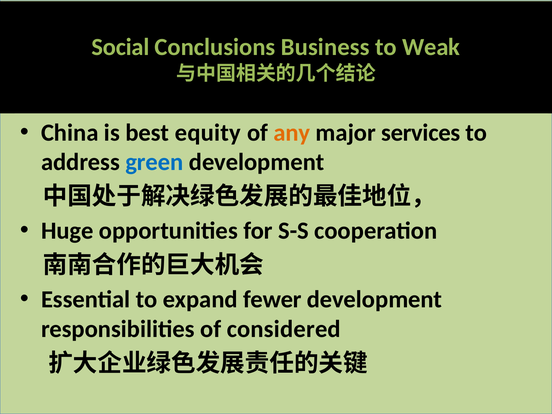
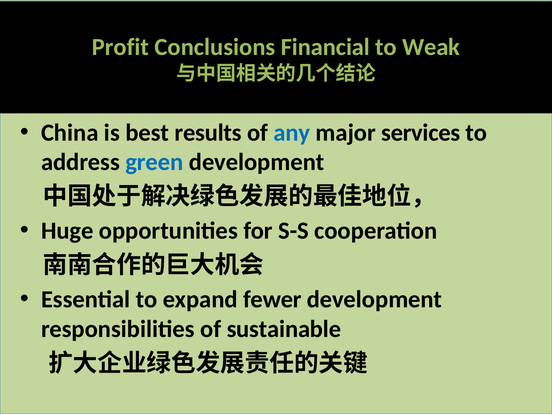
Social: Social -> Profit (120, 47)
Business: Business -> Financial (325, 47)
equity: equity -> results (208, 133)
any colour: orange -> blue (292, 133)
considered: considered -> sustainable (284, 329)
